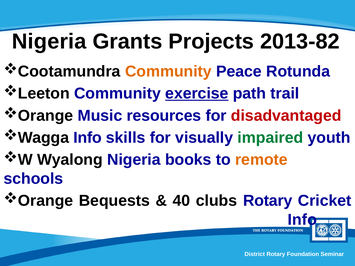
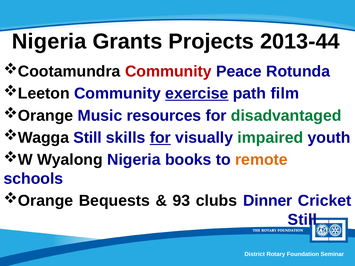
2013-82: 2013-82 -> 2013-44 (300, 41)
Community colour: orange -> red (168, 72)
trail: trail -> film (285, 94)
disadvantaged colour: red -> green (286, 116)
Info: Info -> Still (88, 138)
for underline: none -> present (160, 138)
40: 40 -> 93 (181, 201)
clubs Rotary: Rotary -> Dinner (268, 201)
Info: Info -> Still (302, 220)
